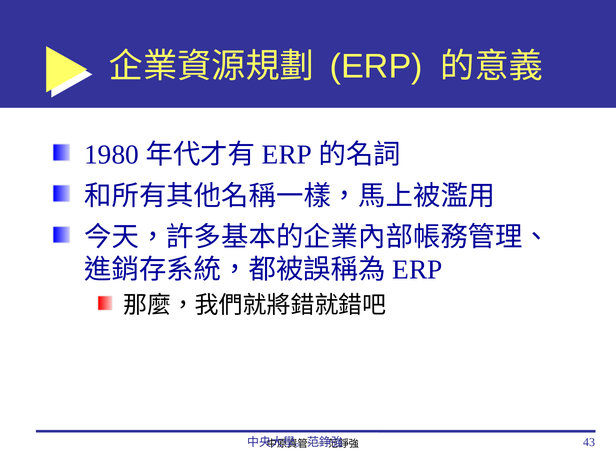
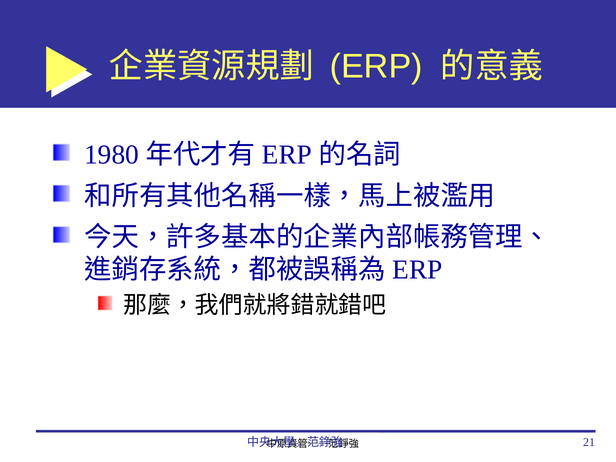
43: 43 -> 21 (589, 442)
